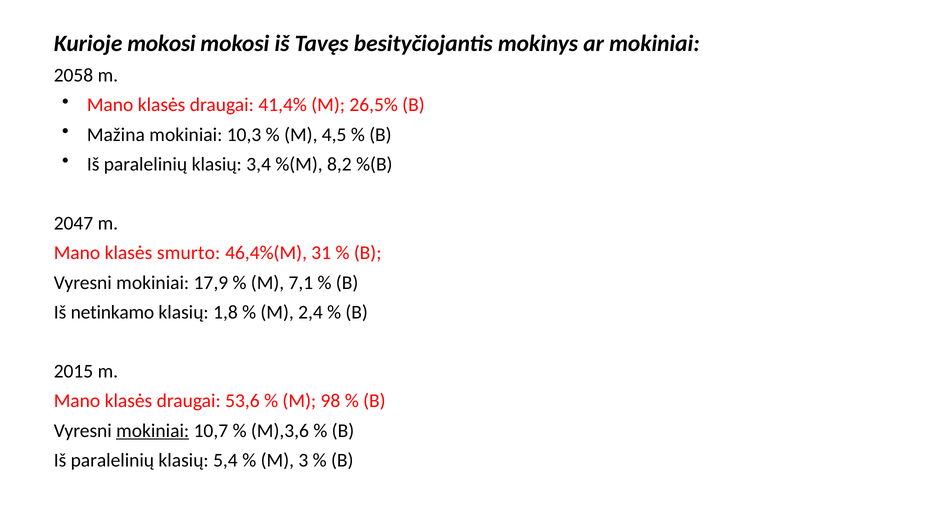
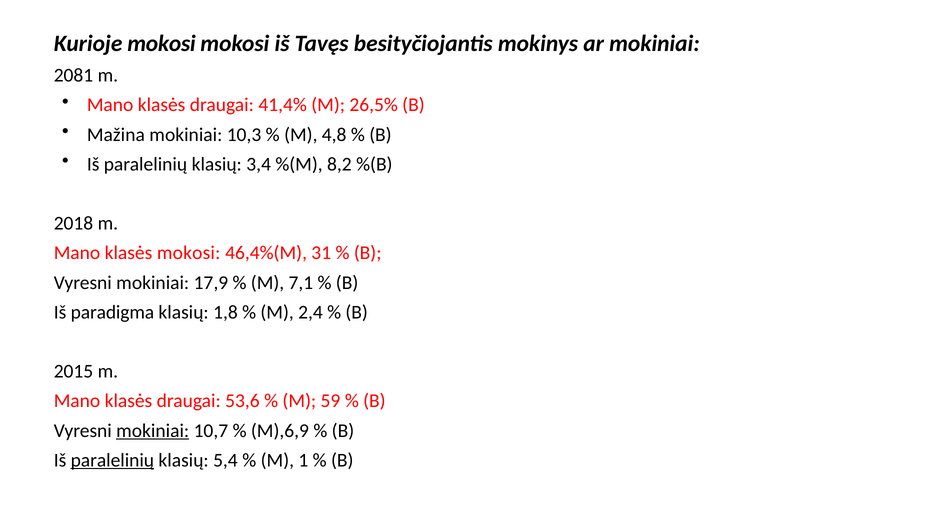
2058: 2058 -> 2081 (73, 75)
4,5: 4,5 -> 4,8 (334, 135)
2047: 2047 -> 2018 (73, 223)
klasės smurto: smurto -> mokosi (189, 253)
netinkamo: netinkamo -> paradigma (112, 312)
98: 98 -> 59 (330, 401)
M),3,6: M),3,6 -> M),6,9 (280, 431)
paralelinių underline: none -> present (112, 460)
3: 3 -> 1 (303, 460)
